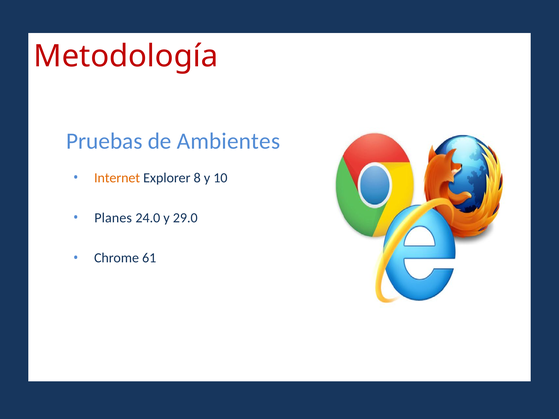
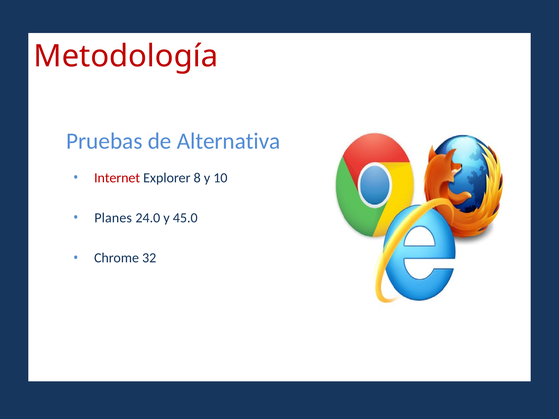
Ambientes: Ambientes -> Alternativa (229, 141)
Internet colour: orange -> red (117, 178)
29.0: 29.0 -> 45.0 (185, 218)
61: 61 -> 32 (149, 258)
